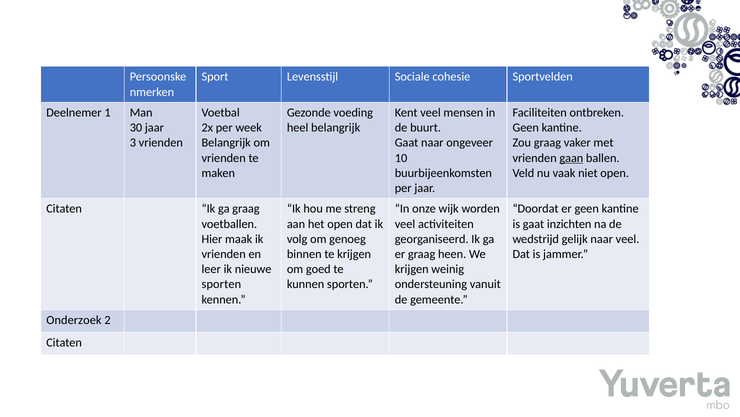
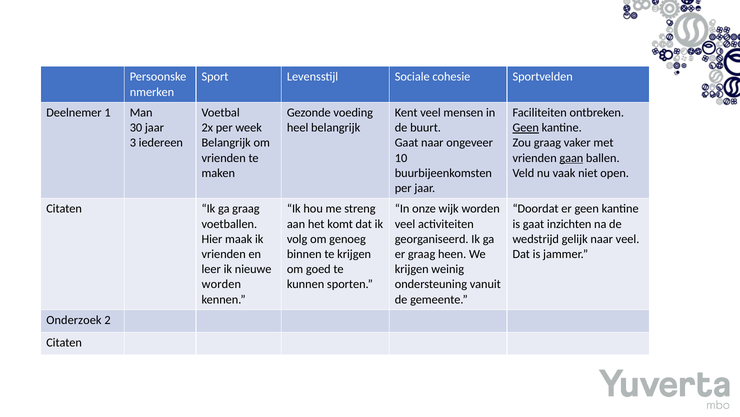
Geen underline: none -> present (526, 128)
3 vrienden: vrienden -> iedereen (161, 143)
het open: open -> komt (340, 224)
sporten: sporten -> worden (221, 284)
